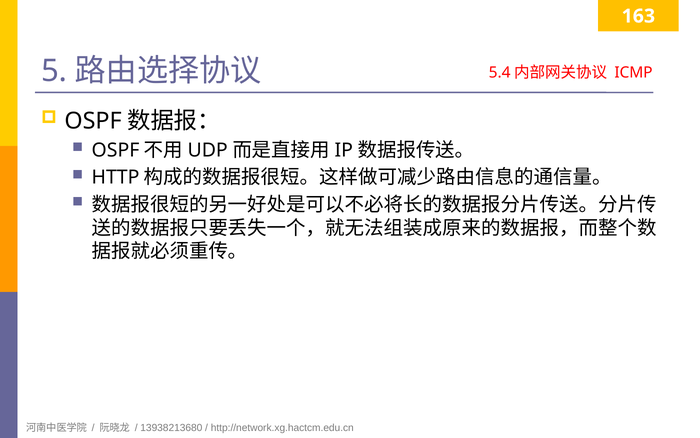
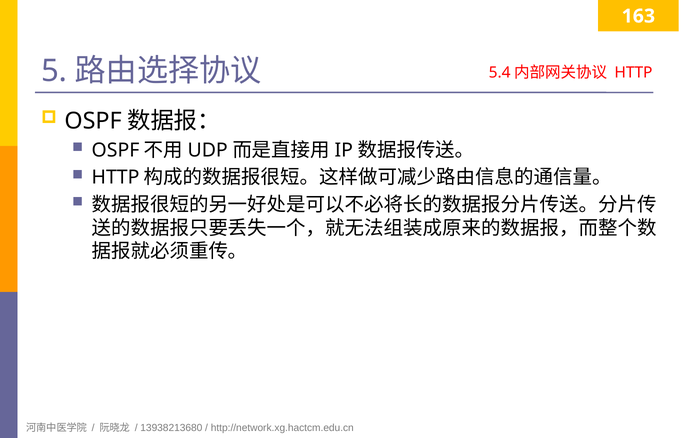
ICMP: ICMP -> HTTP (633, 73)
